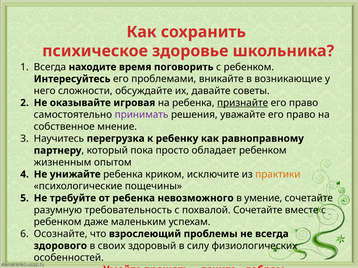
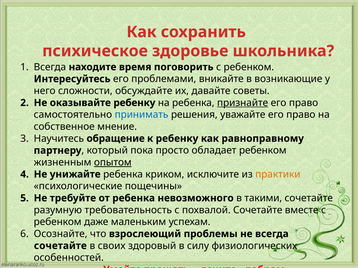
оказывайте игровая: игровая -> ребенку (134, 103)
принимать colour: purple -> blue (142, 115)
перегрузка: перегрузка -> обращение (116, 139)
опытом underline: none -> present (113, 163)
умение: умение -> такими (263, 198)
здорового: здорового -> сочетайте (60, 246)
